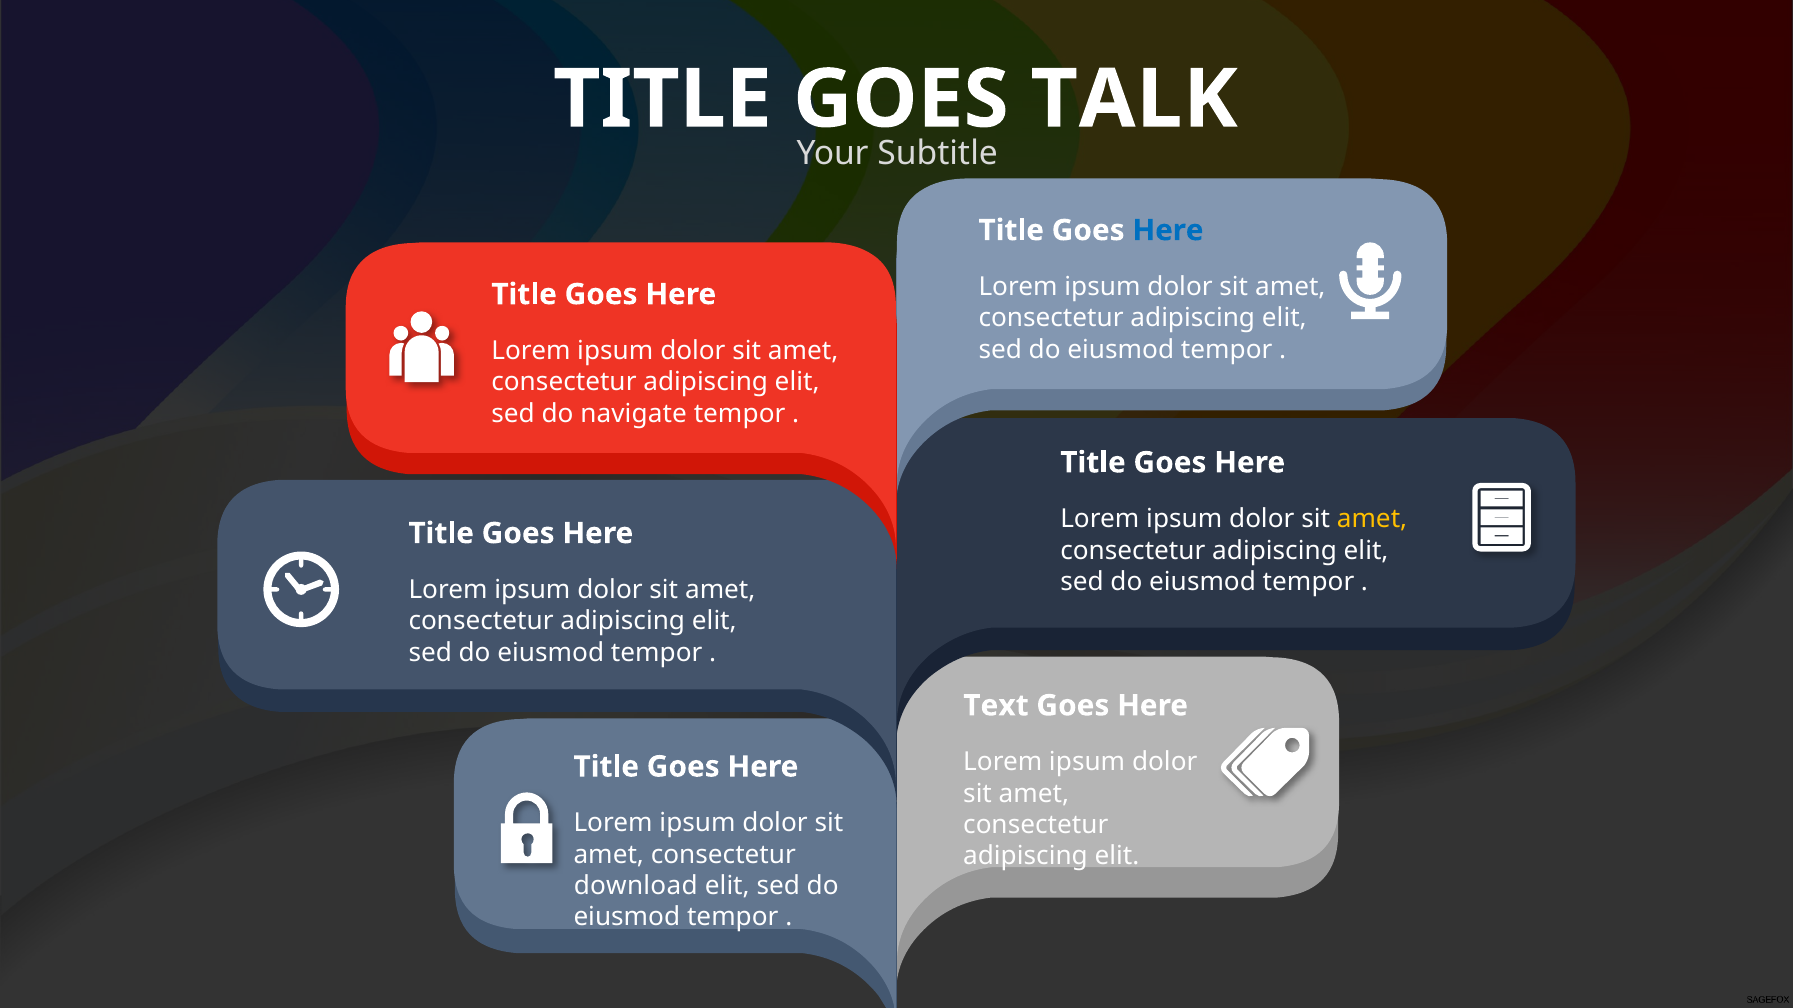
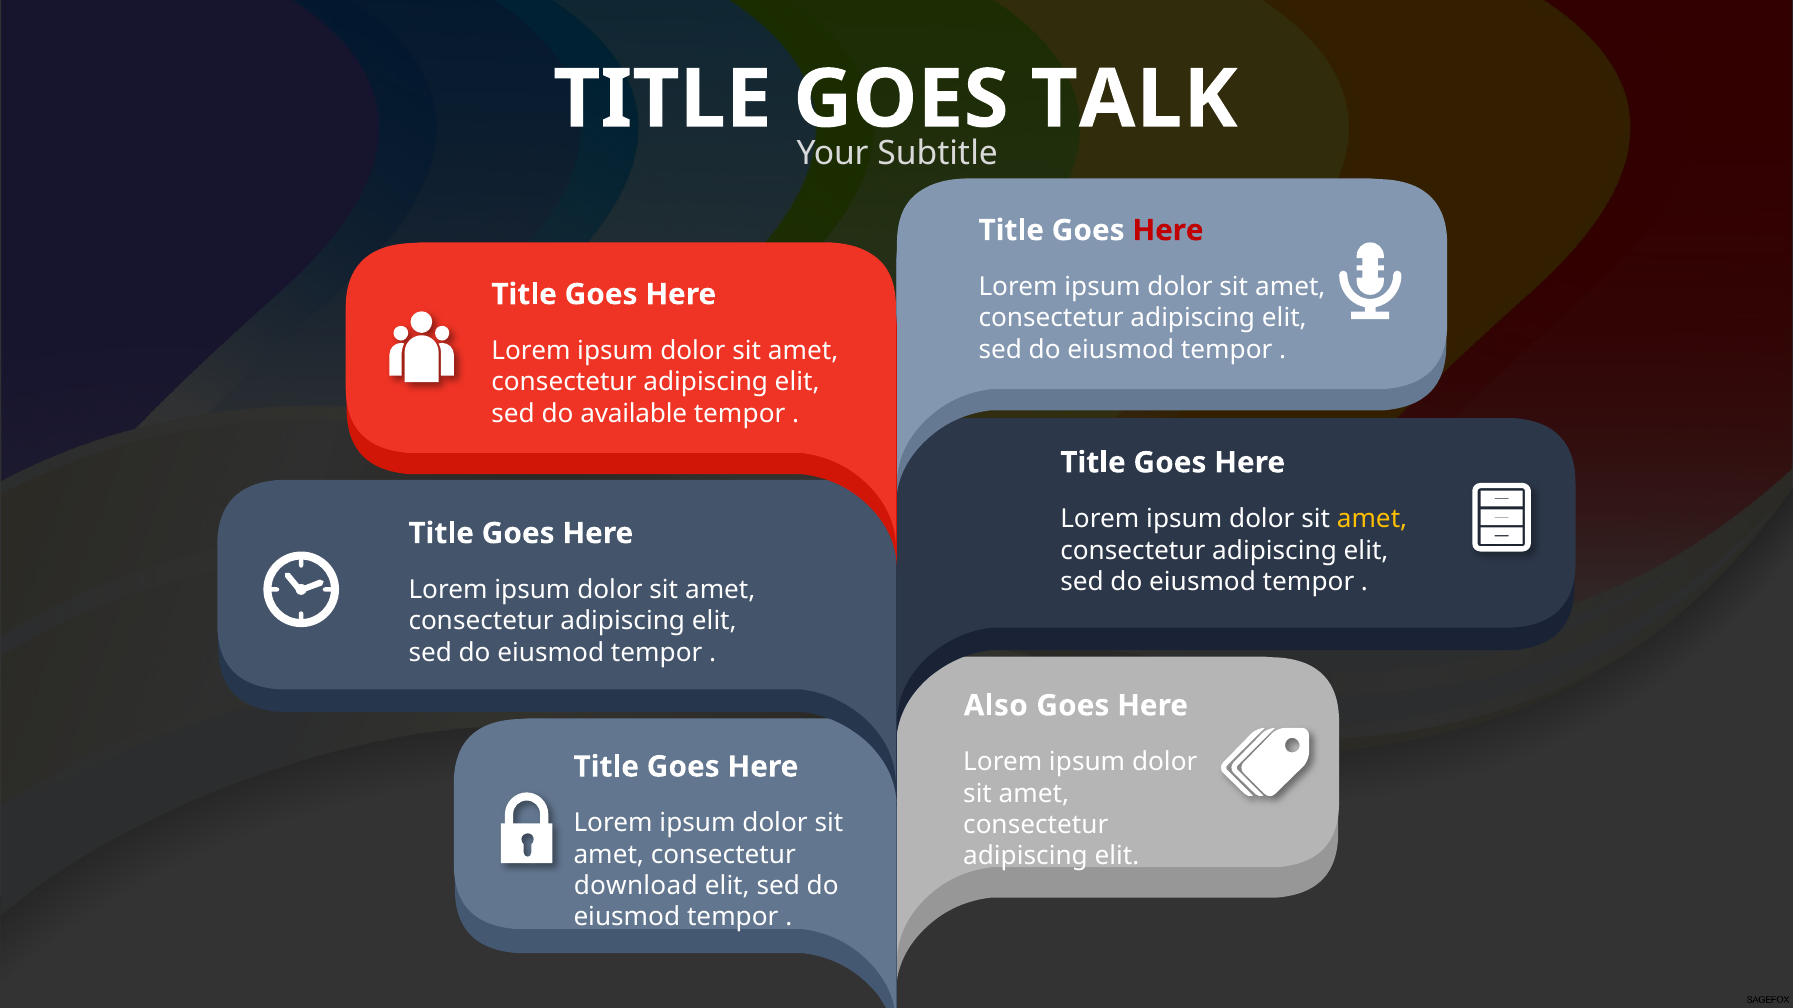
Here colour: blue -> red (1168, 231)
navigate: navigate -> available (634, 414)
Text: Text -> Also (996, 706)
